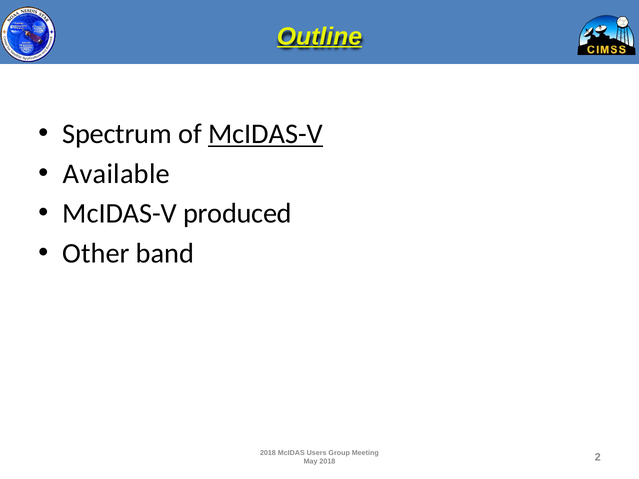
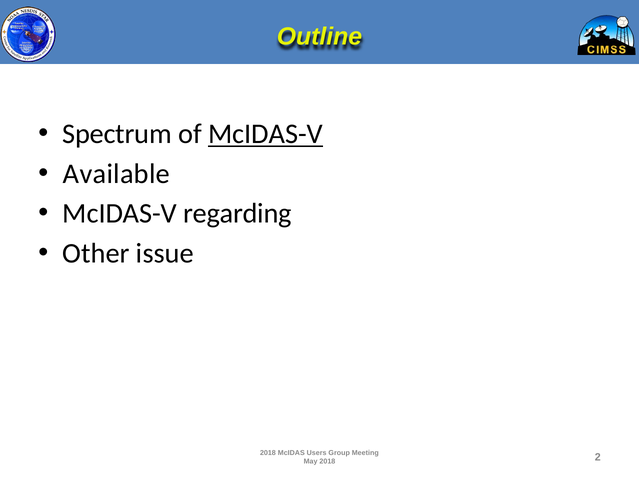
Outline underline: present -> none (319, 36)
produced: produced -> regarding (237, 214)
band: band -> issue (165, 253)
